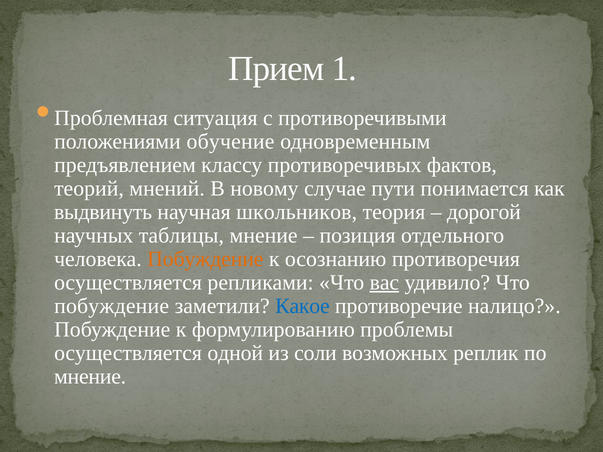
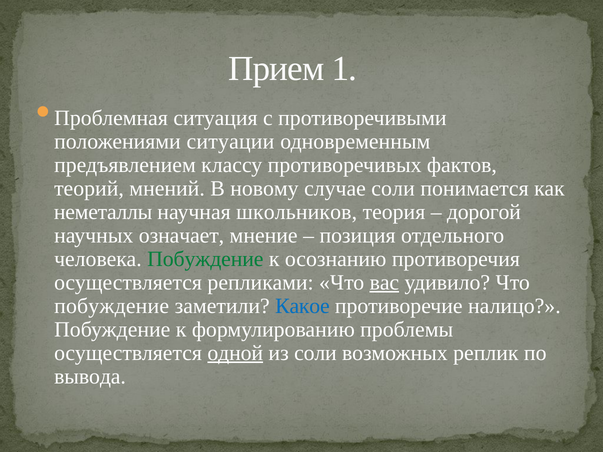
обучение: обучение -> ситуации (230, 142)
случае пути: пути -> соли (393, 189)
выдвинуть: выдвинуть -> неметаллы (103, 212)
таблицы: таблицы -> означает (182, 236)
Побуждение colour: orange -> green (205, 259)
одной underline: none -> present (235, 353)
мнение: мнение -> вывода (90, 377)
